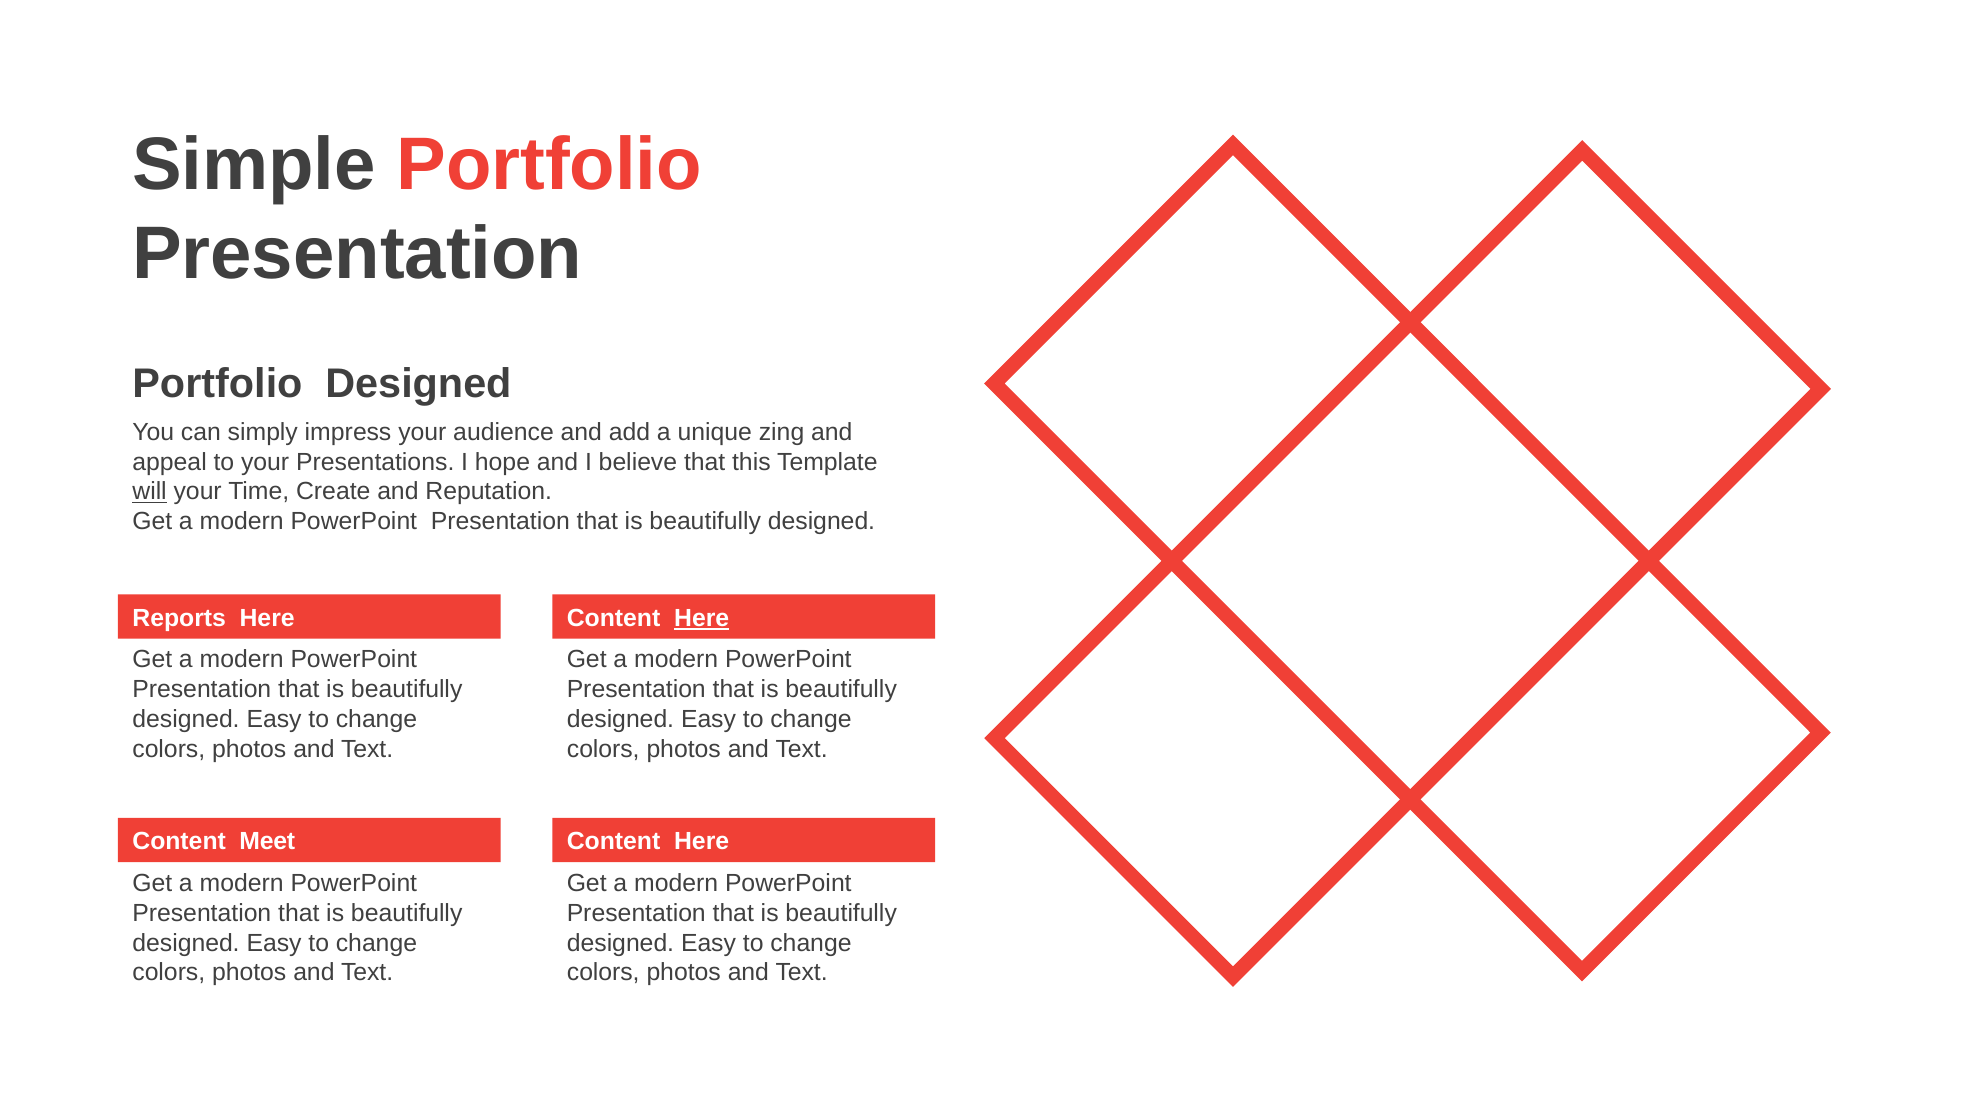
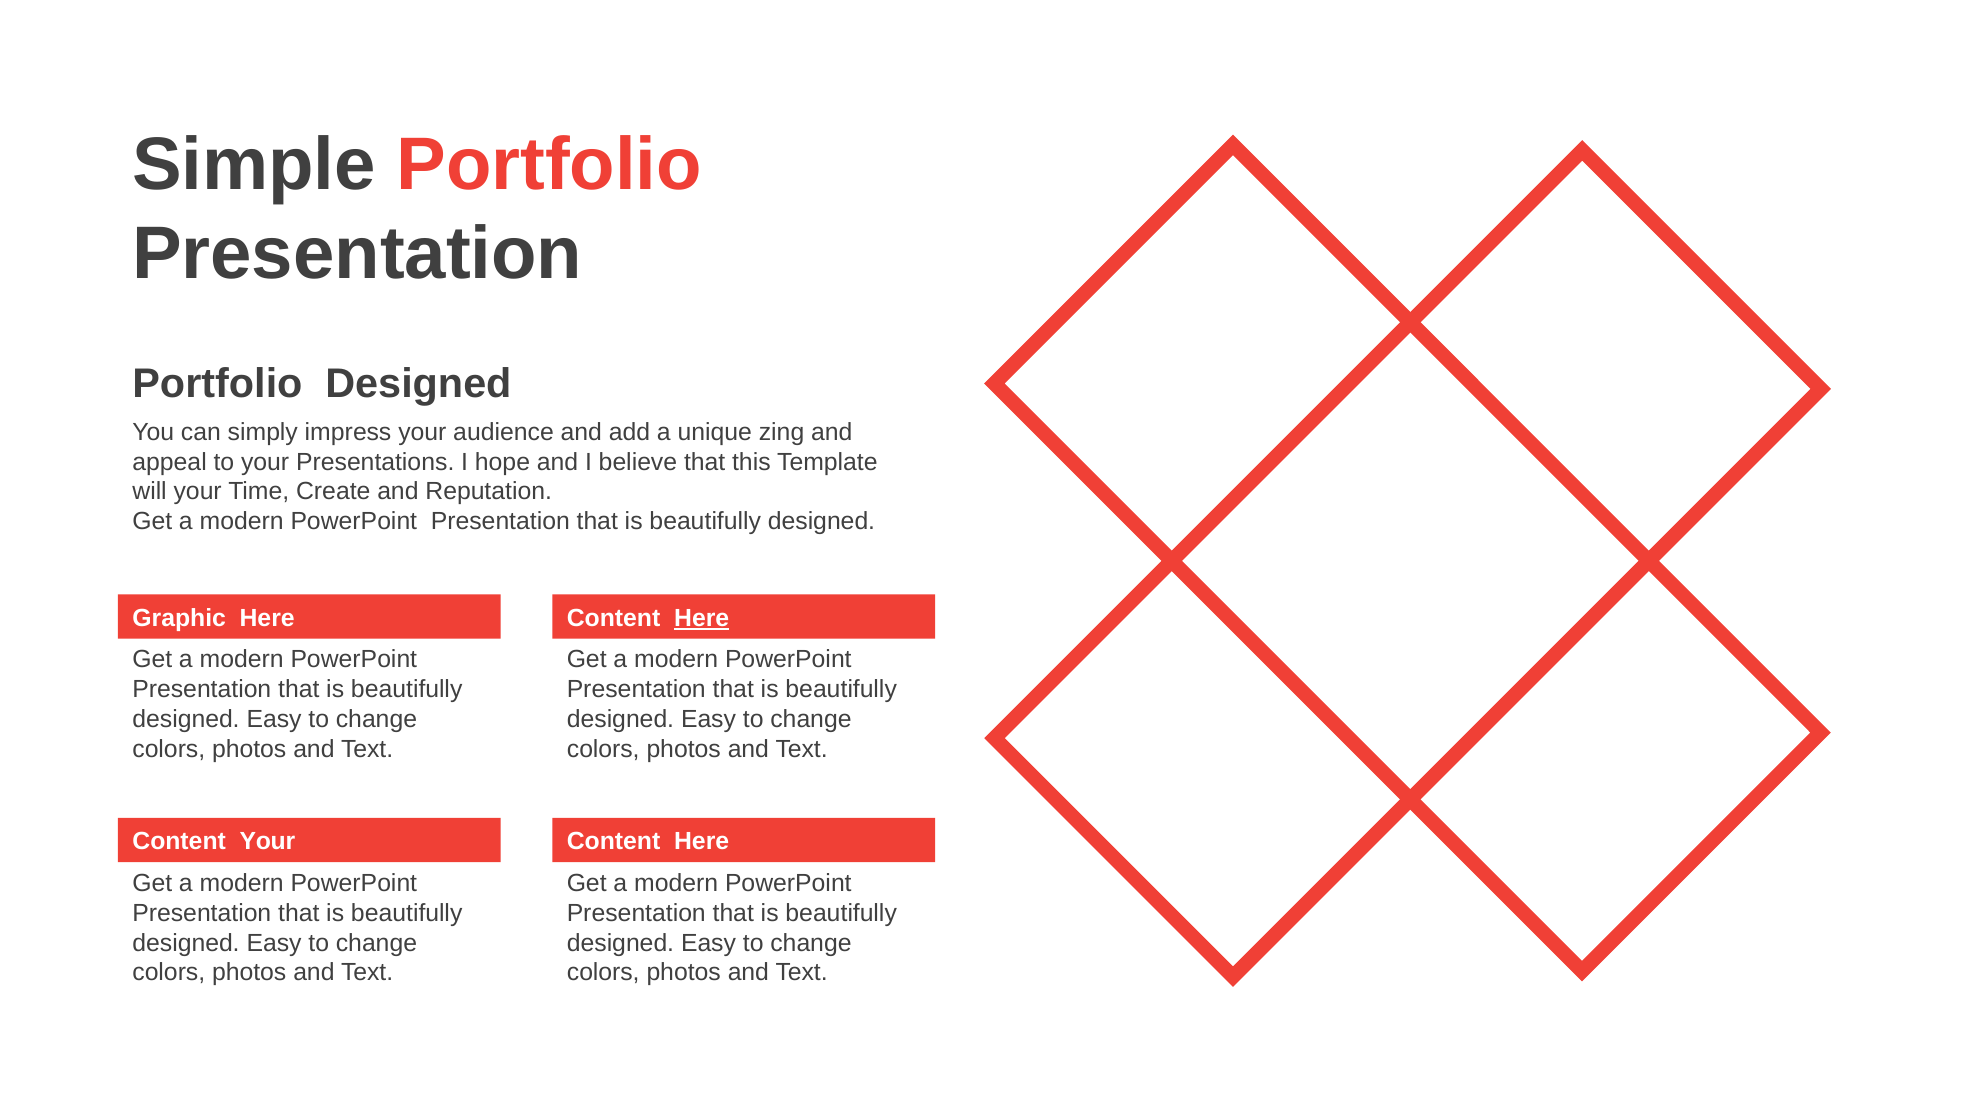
will underline: present -> none (150, 492)
Reports: Reports -> Graphic (179, 618)
Content Meet: Meet -> Your (267, 842)
